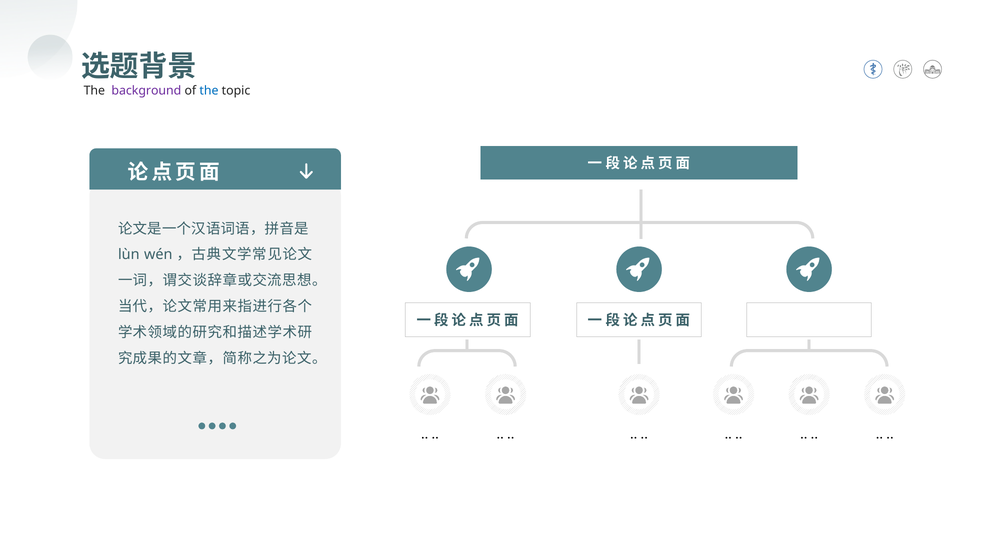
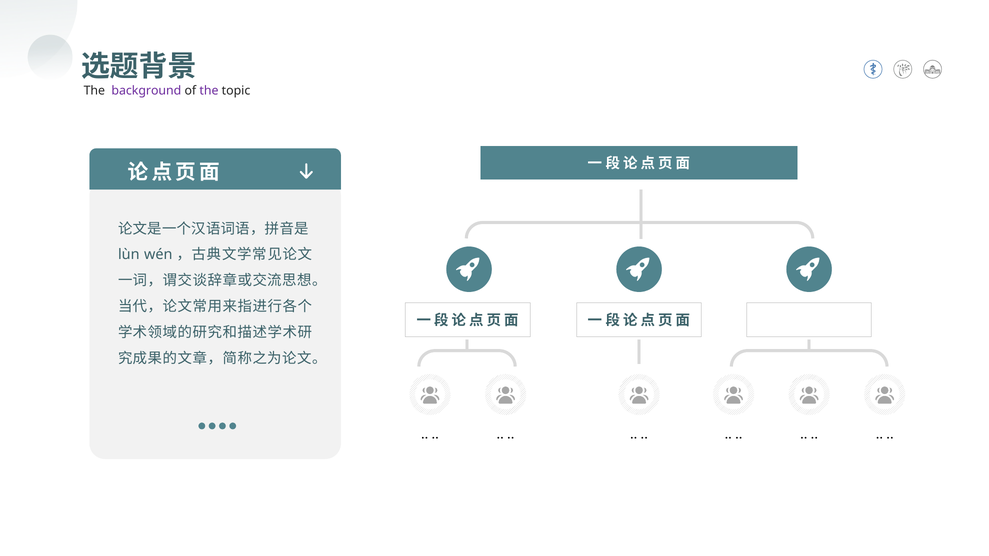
the colour: blue -> purple (209, 91)
